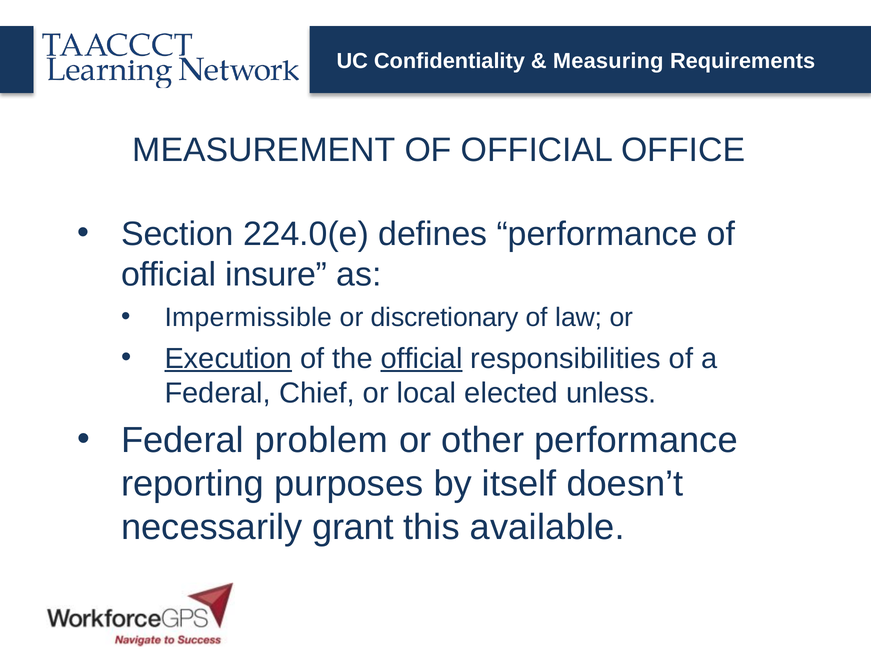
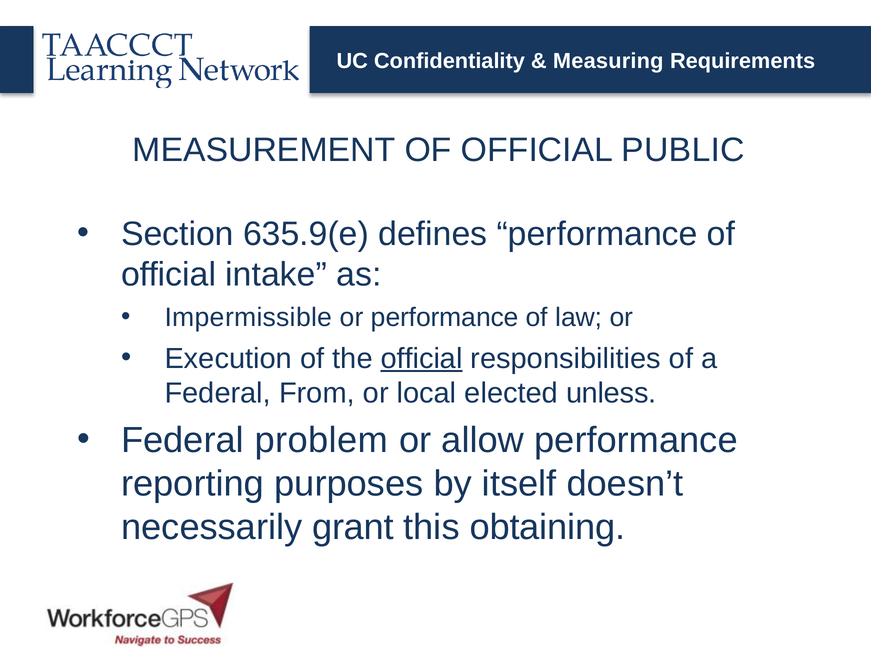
OFFICE: OFFICE -> PUBLIC (683, 150)
224.0(e: 224.0(e -> 635.9(e (306, 234)
insure: insure -> intake (276, 275)
or discretionary: discretionary -> performance (445, 318)
Execution underline: present -> none (228, 359)
Chief: Chief -> From (317, 393)
other: other -> allow (483, 440)
available: available -> obtaining (547, 527)
